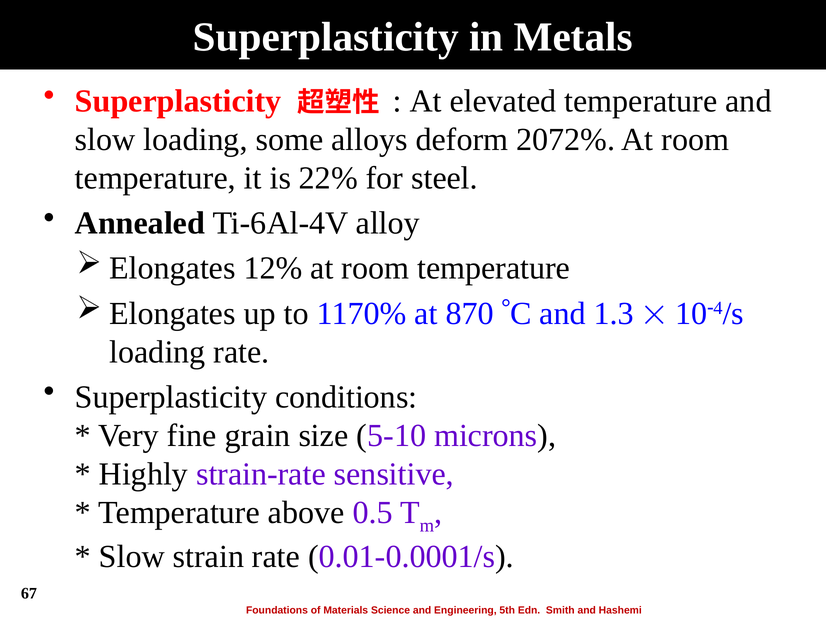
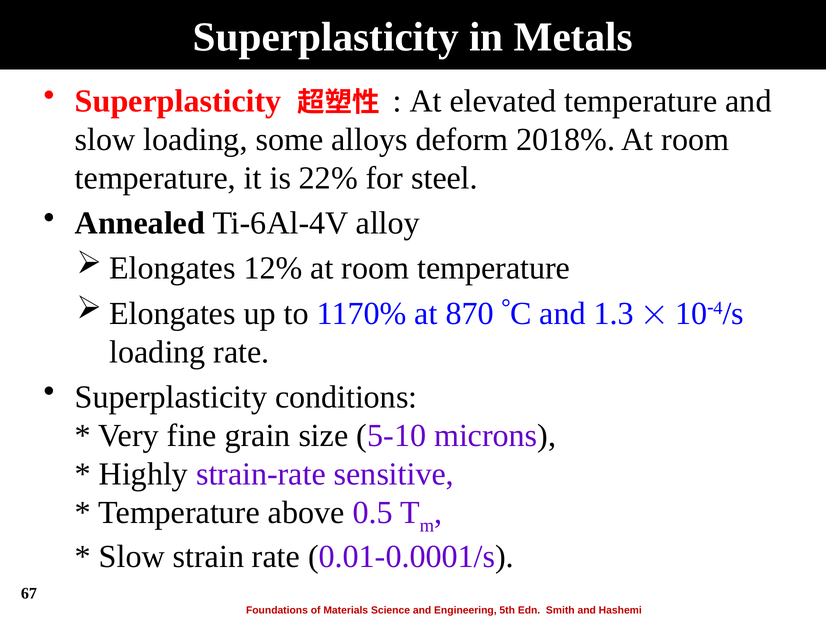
2072%: 2072% -> 2018% (566, 140)
